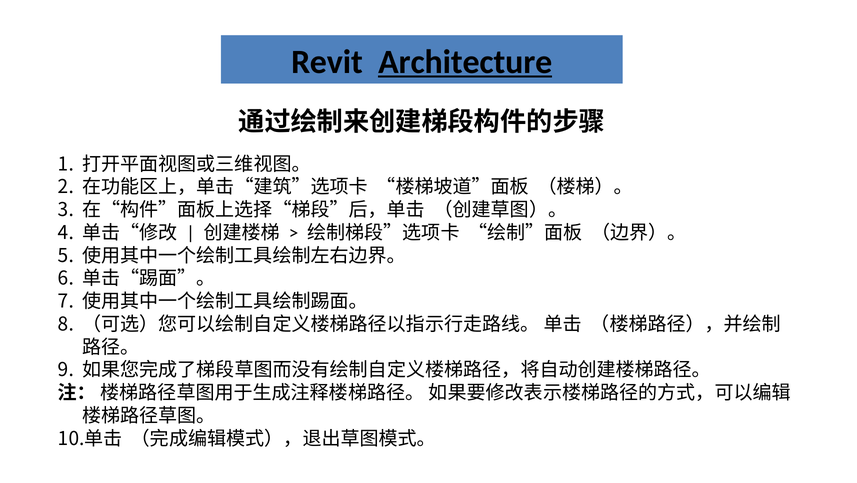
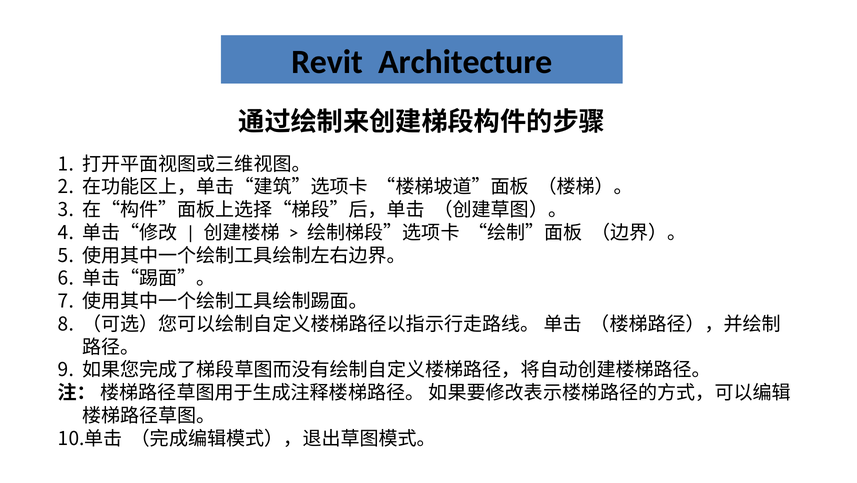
Architecture underline: present -> none (465, 62)
